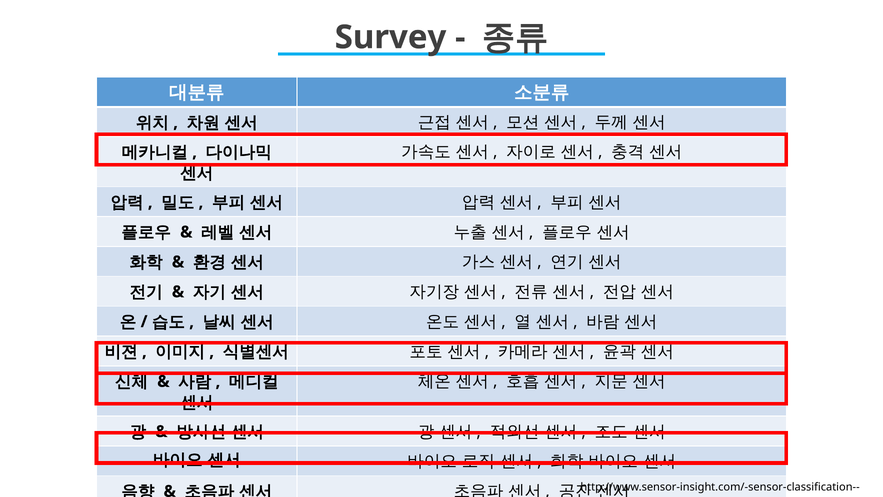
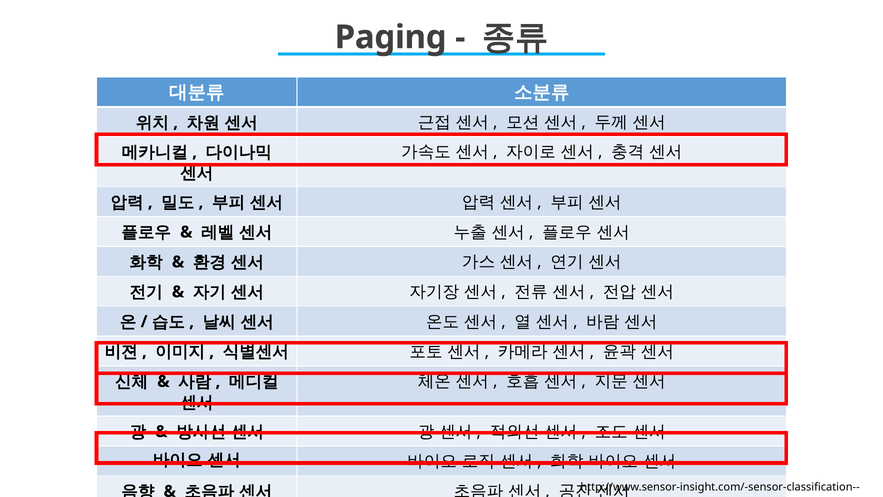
Survey: Survey -> Paging (391, 37)
